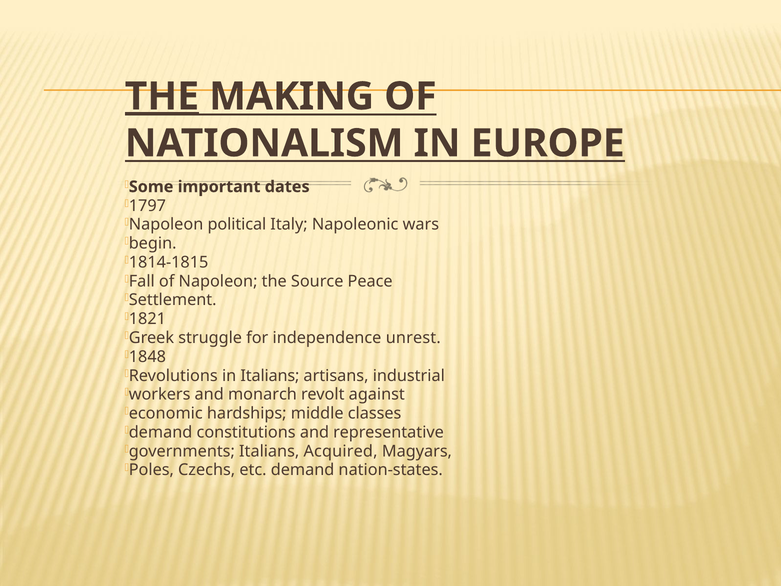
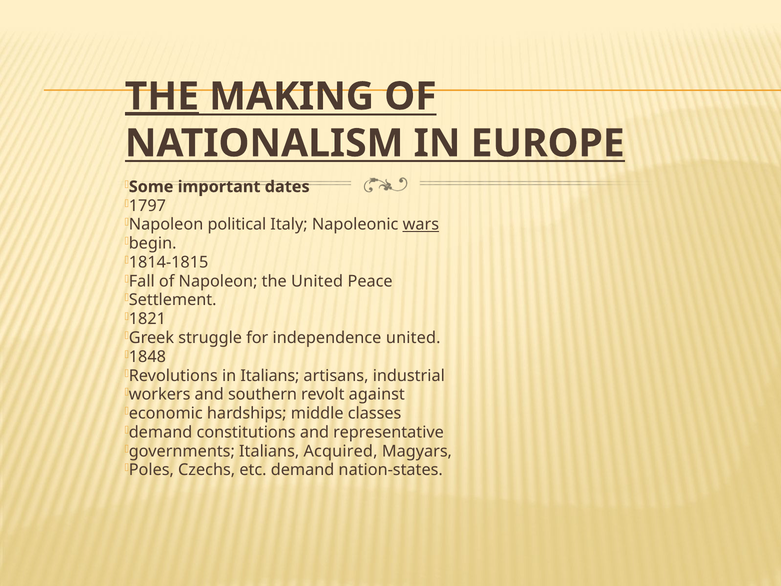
wars underline: none -> present (421, 224)
the Source: Source -> United (317, 281)
independence unrest: unrest -> united (413, 338)
monarch: monarch -> southern (263, 394)
